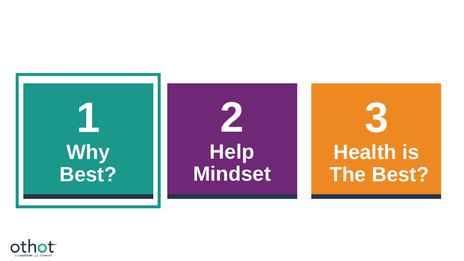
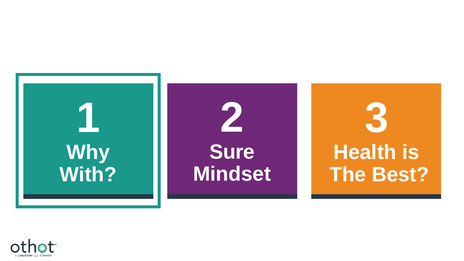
Help: Help -> Sure (232, 152)
Best: Best -> With (88, 175)
